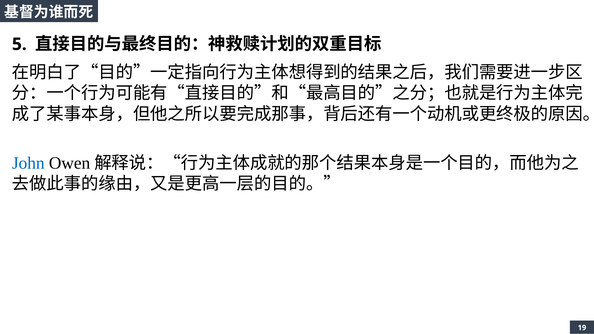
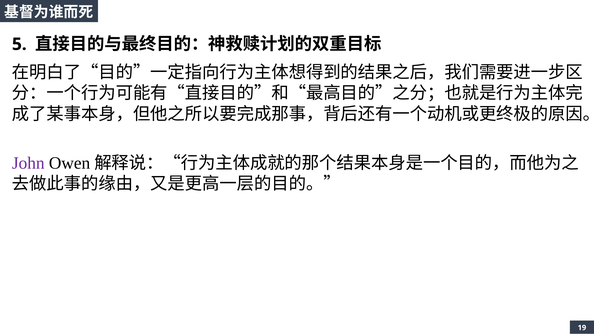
John colour: blue -> purple (28, 163)
